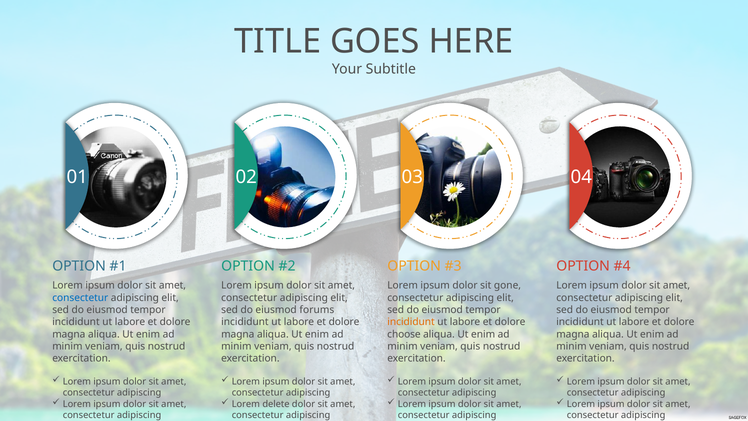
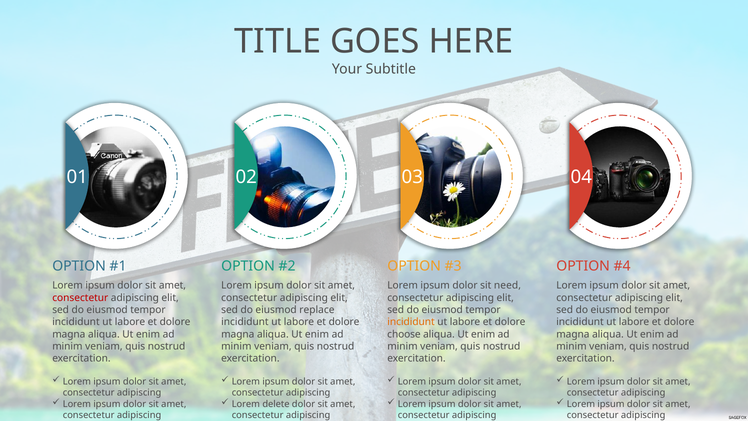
gone: gone -> need (507, 285)
consectetur colour: blue -> red (80, 298)
forums: forums -> replace (317, 310)
